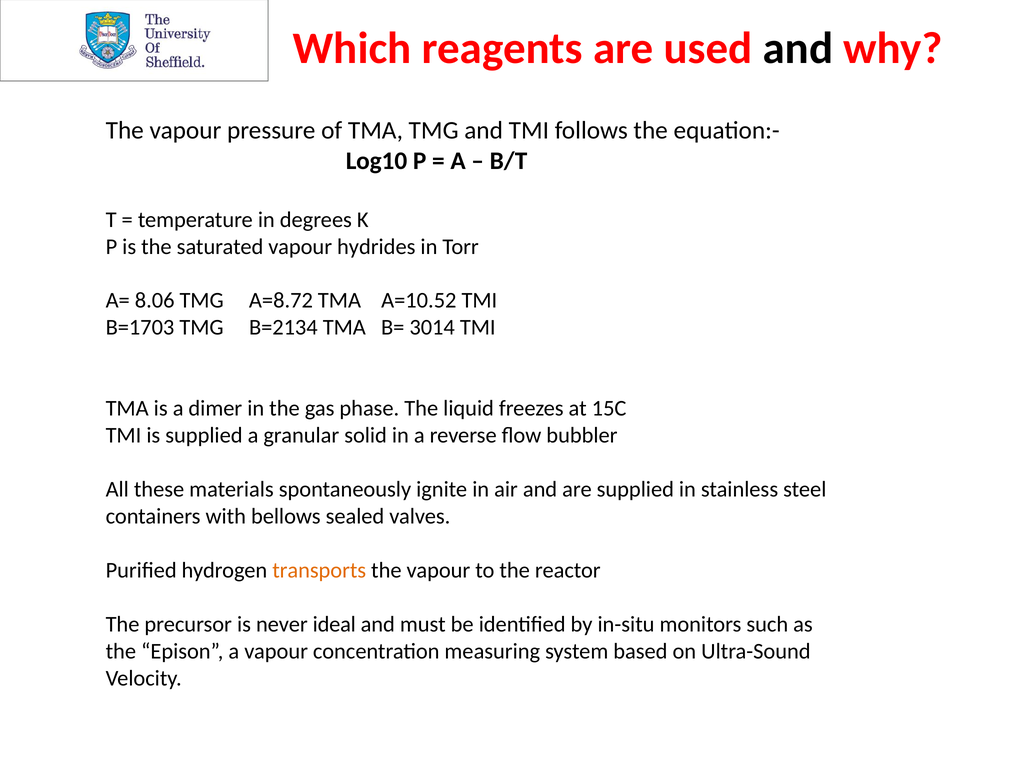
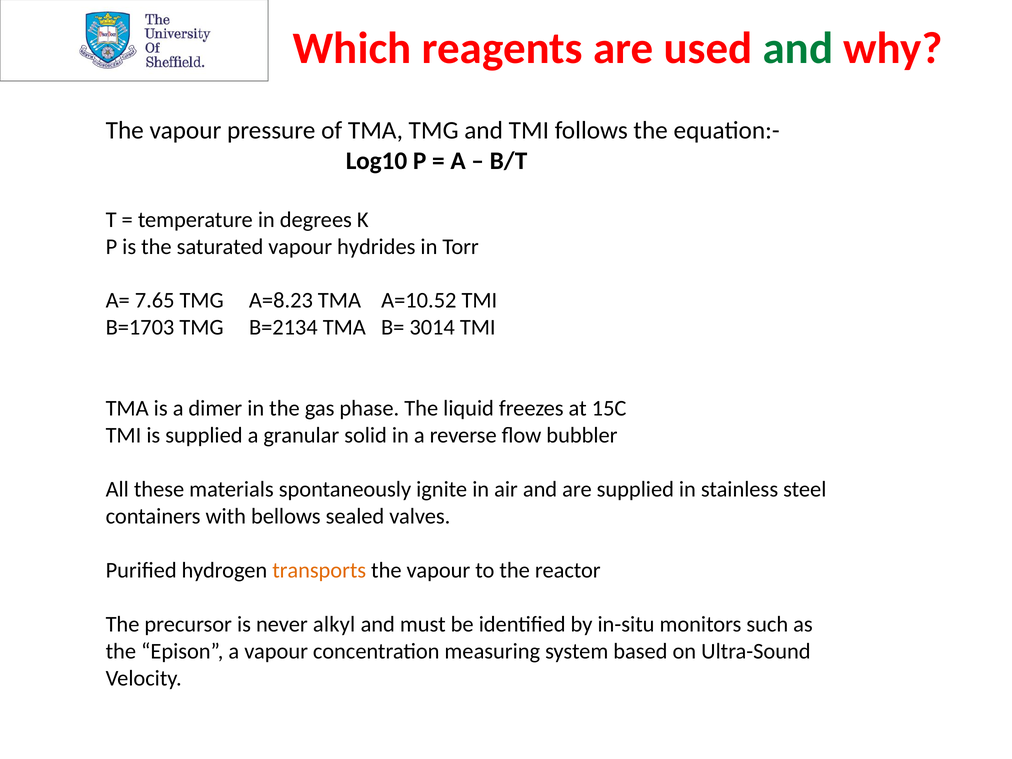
and colour: black -> green (798, 48)
8.06: 8.06 -> 7.65 (155, 301)
A=8.72: A=8.72 -> A=8.23 (281, 301)
ideal: ideal -> alkyl (334, 624)
